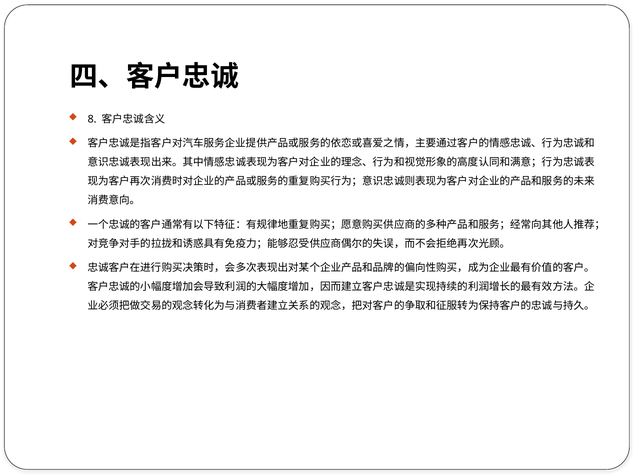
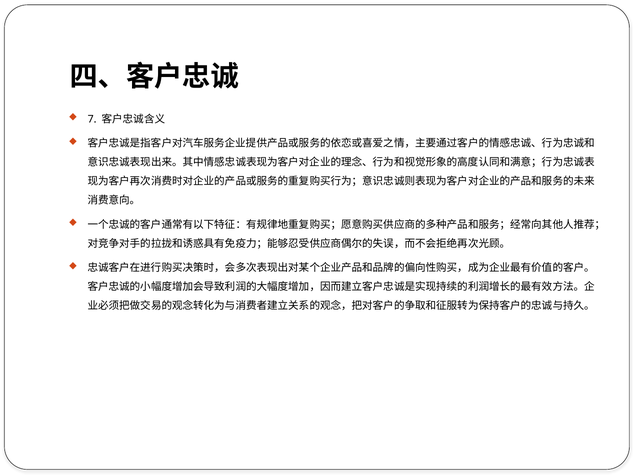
8: 8 -> 7 (92, 119)
